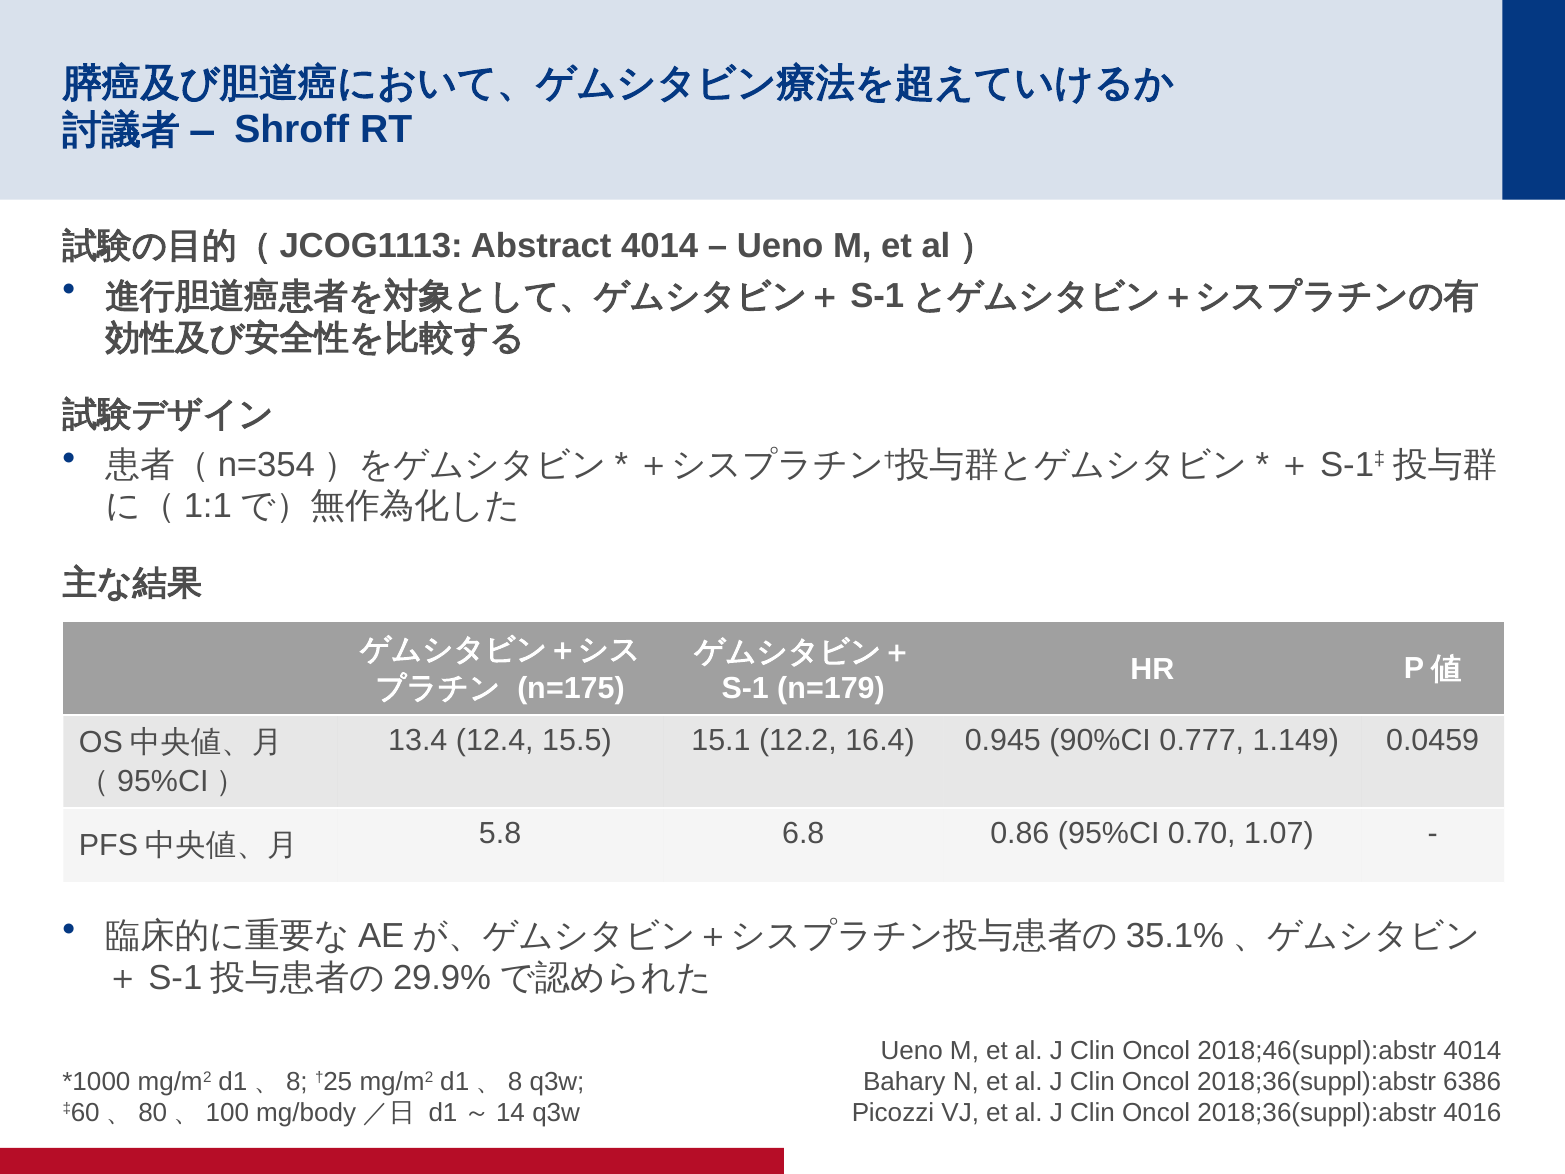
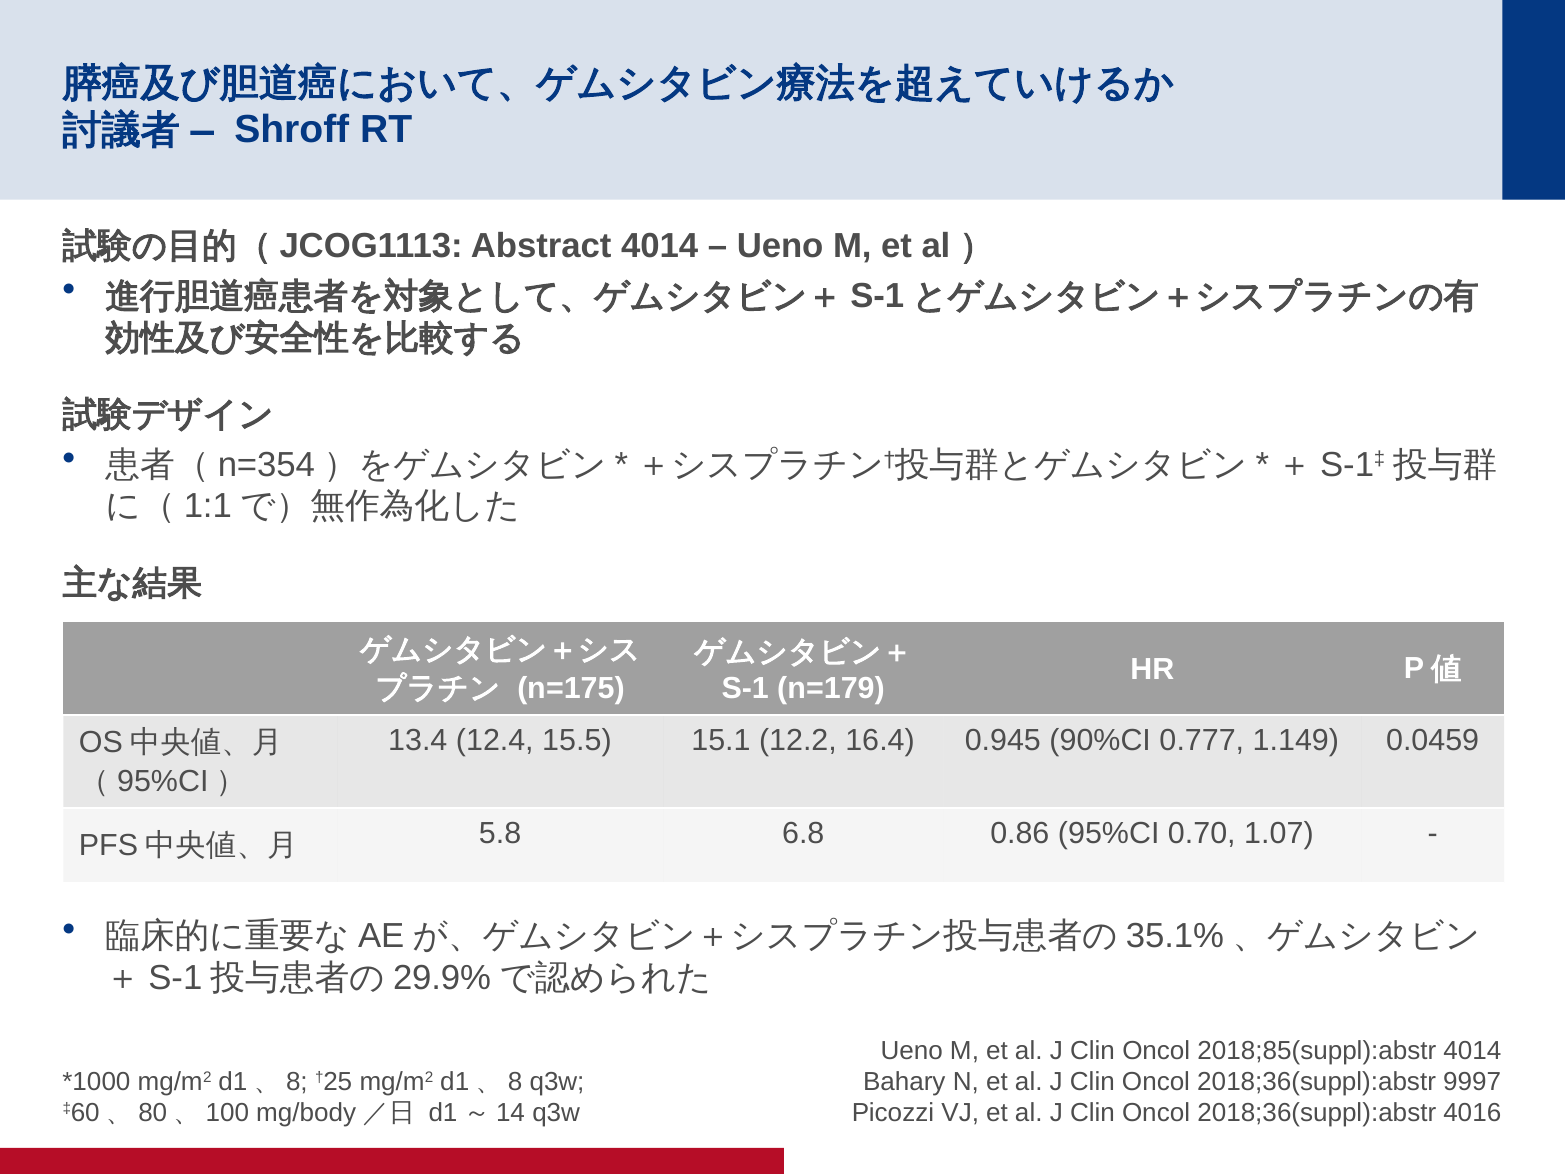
2018;46(suppl):abstr: 2018;46(suppl):abstr -> 2018;85(suppl):abstr (1317, 1050)
6386: 6386 -> 9997 (1472, 1082)
